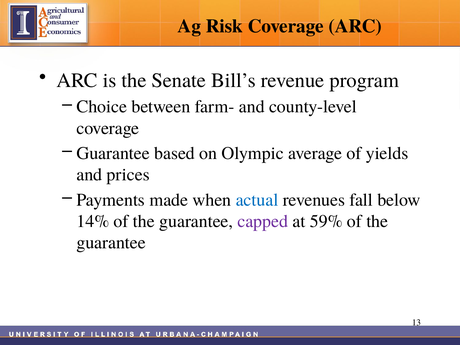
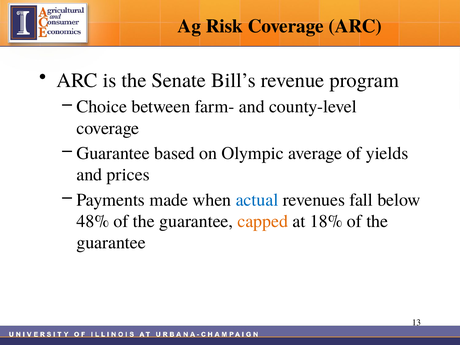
14%: 14% -> 48% (93, 221)
capped colour: purple -> orange (263, 221)
59%: 59% -> 18% (326, 221)
